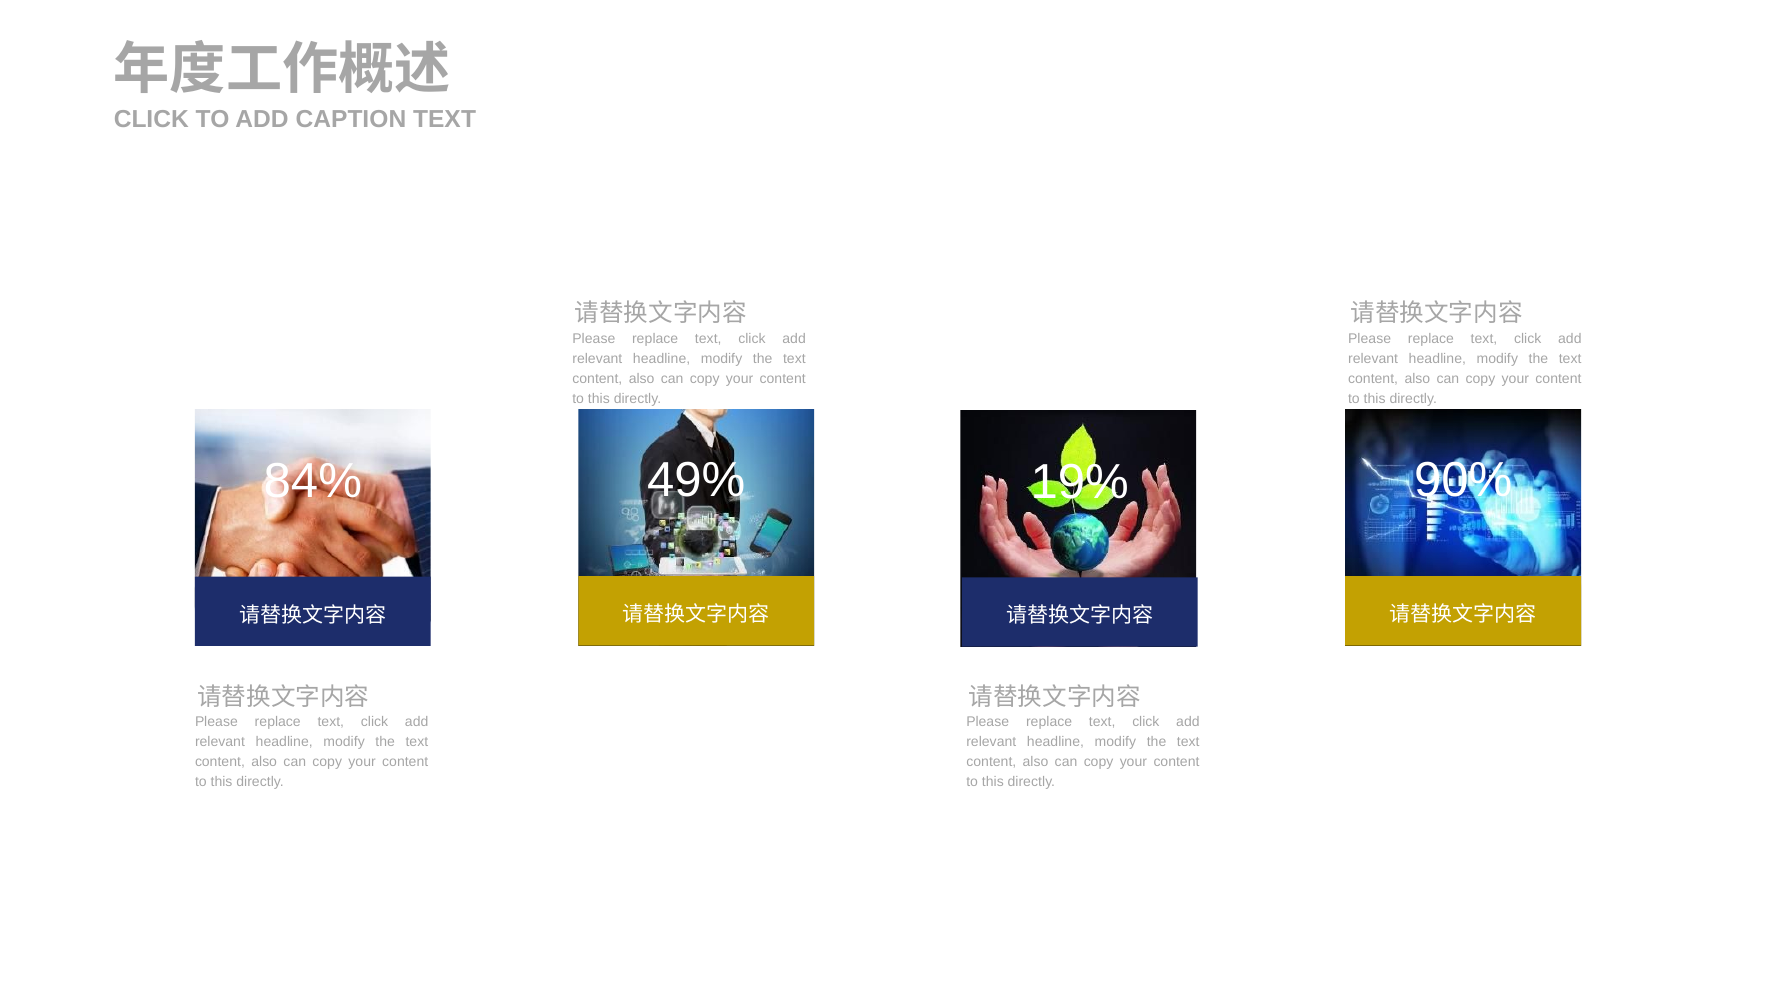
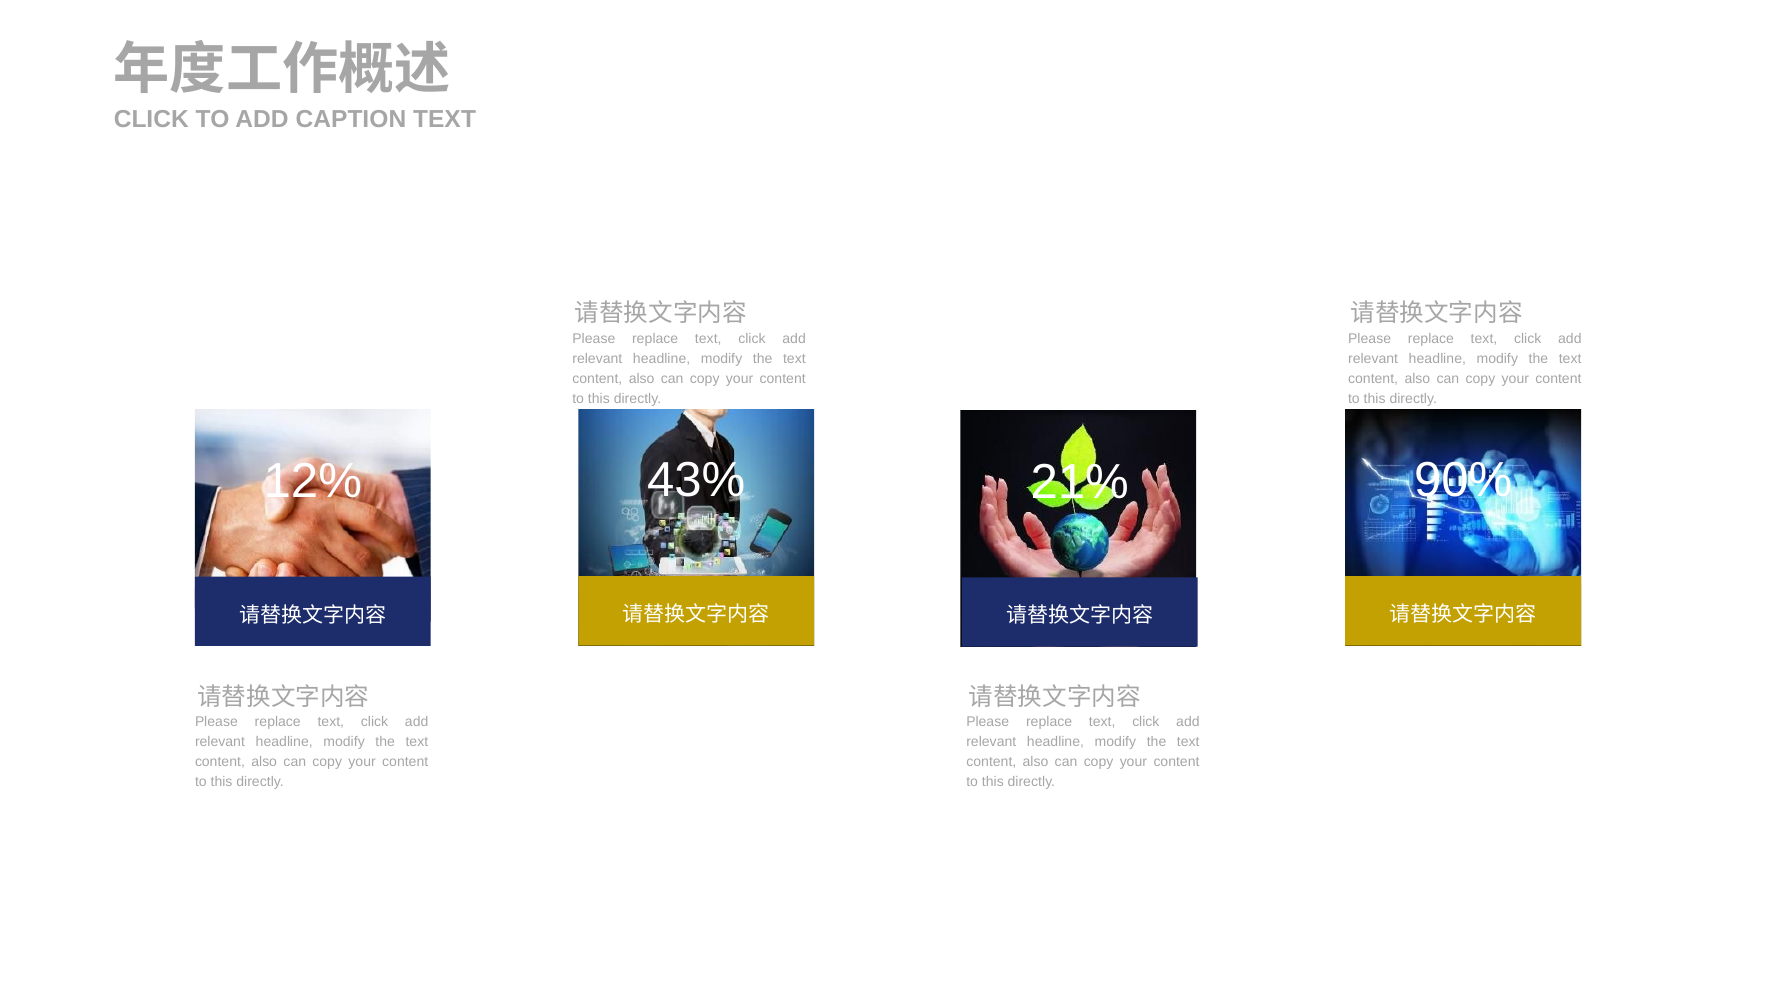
49%: 49% -> 43% (696, 481)
84%: 84% -> 12% (313, 481)
19%: 19% -> 21% (1080, 482)
